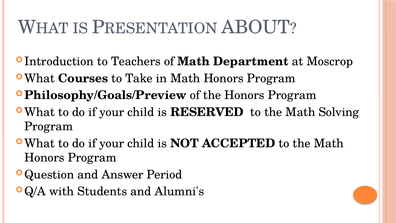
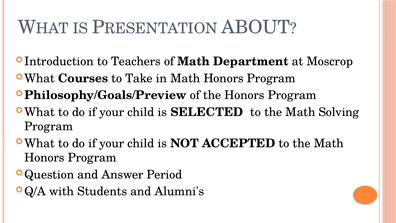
RESERVED: RESERVED -> SELECTED (207, 112)
